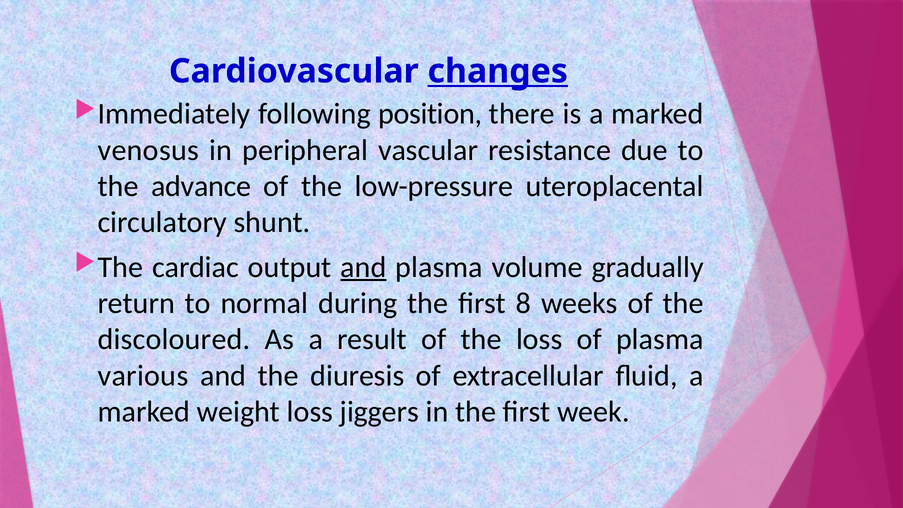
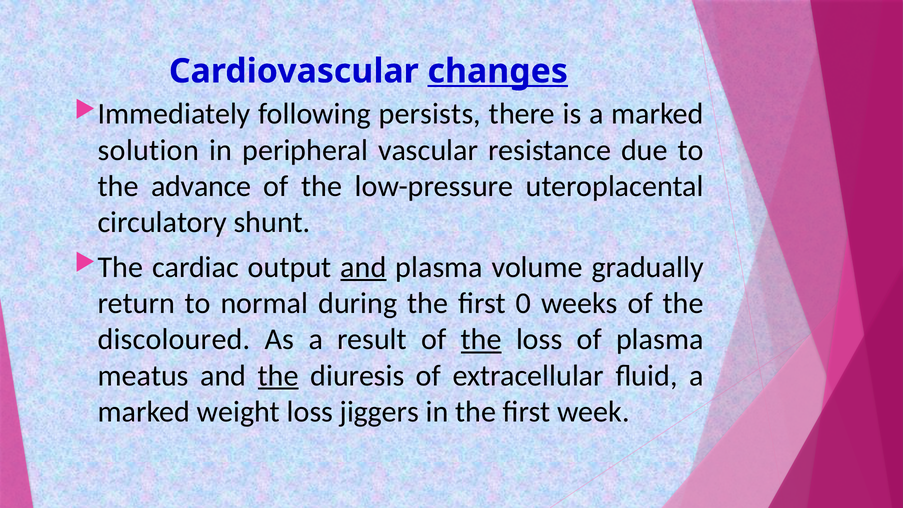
position: position -> persists (430, 114)
venosus: venosus -> solution (148, 150)
8: 8 -> 0 (523, 303)
the underline: none -> present (481, 339)
various: various -> meatus (143, 376)
the underline: none -> present (278, 376)
